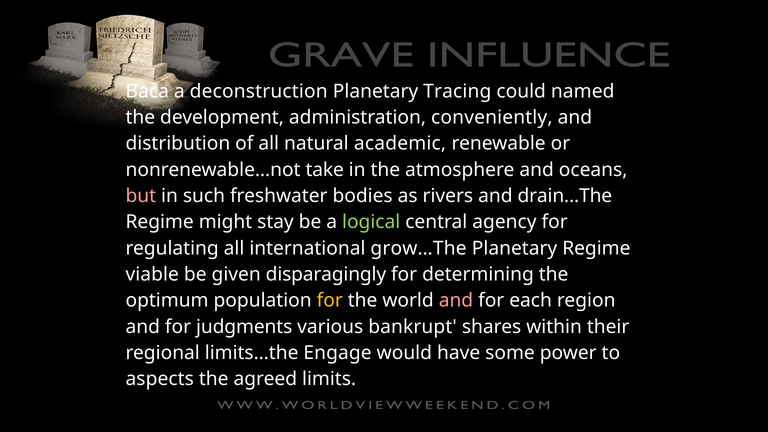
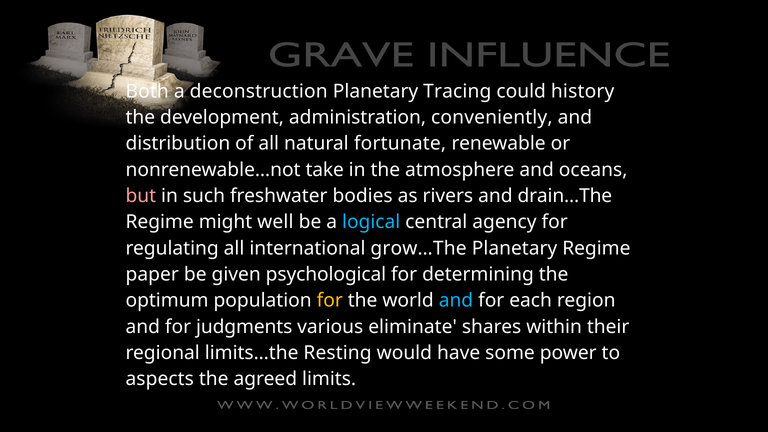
Baca: Baca -> Both (147, 91)
named: named -> history (583, 91)
academic: academic -> fortunate (400, 144)
stay: stay -> well (275, 222)
logical colour: light green -> light blue (371, 222)
viable: viable -> paper (152, 274)
disparagingly: disparagingly -> psychological (326, 274)
and colour: pink -> light blue (456, 301)
bankrupt: bankrupt -> eliminate (413, 327)
Engage: Engage -> Resting (338, 353)
